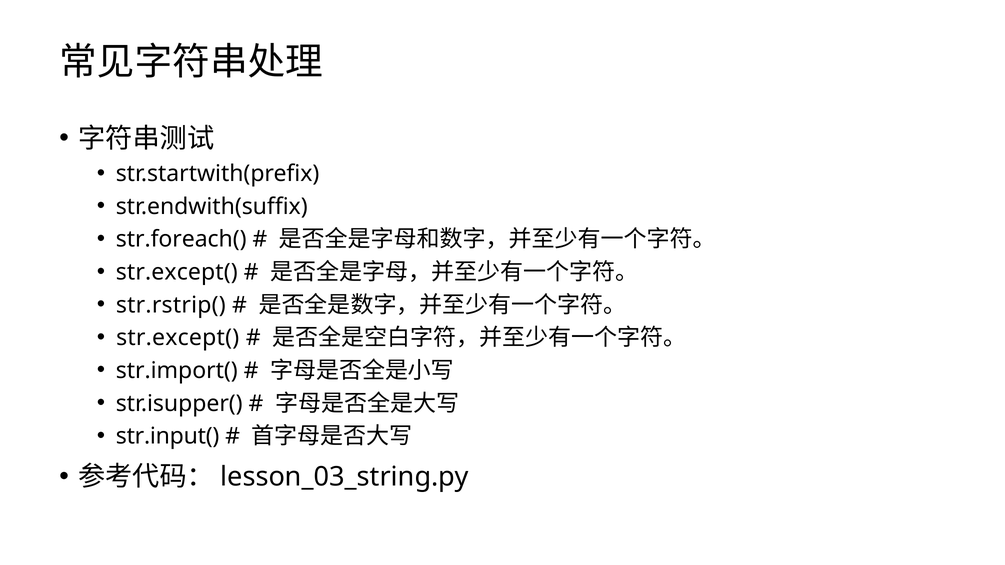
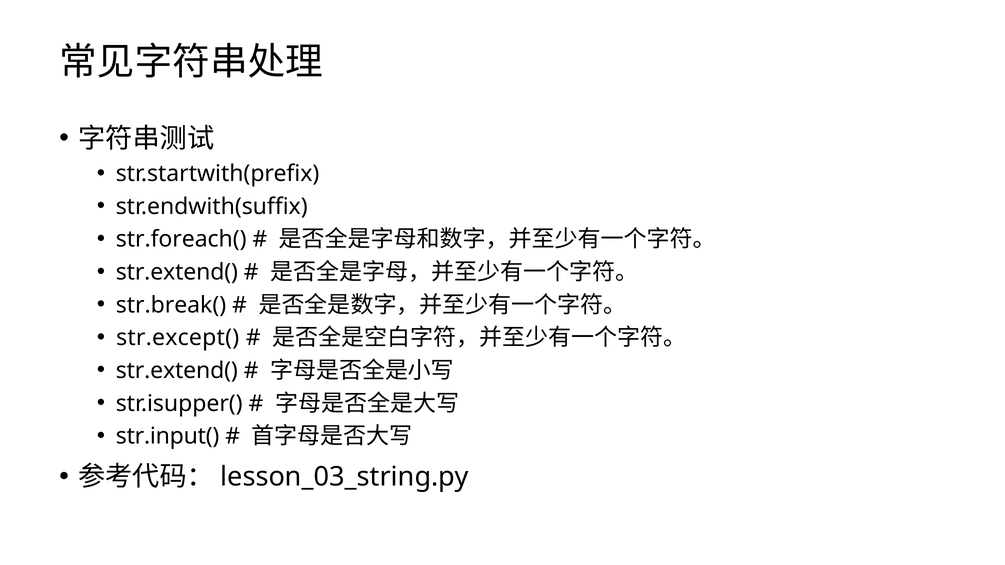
str.except(: str.except( -> str.extend( (177, 272)
str.rstrip(: str.rstrip( -> str.break( (171, 305)
str.import(: str.import( -> str.extend( (177, 371)
